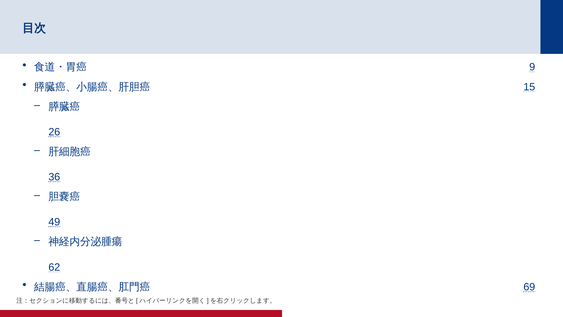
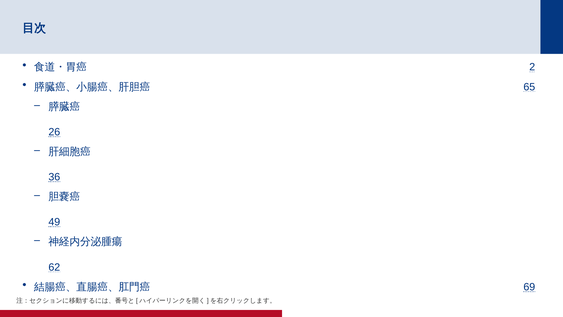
9: 9 -> 2 (532, 67)
15: 15 -> 65 (529, 87)
